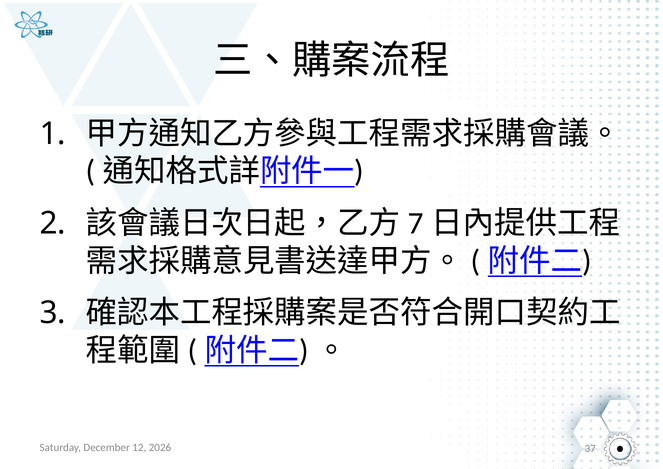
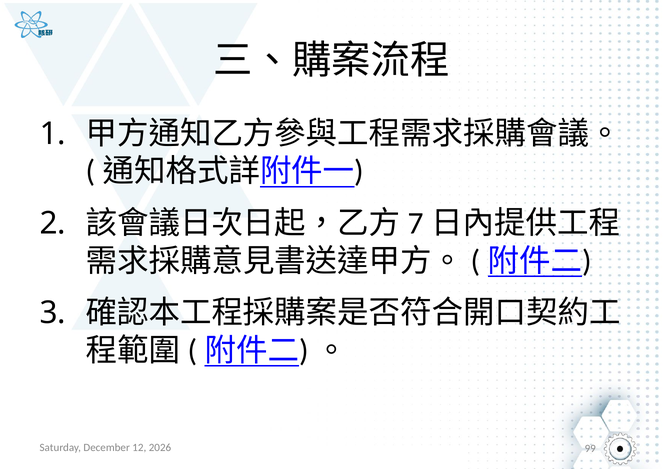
37: 37 -> 99 (590, 448)
